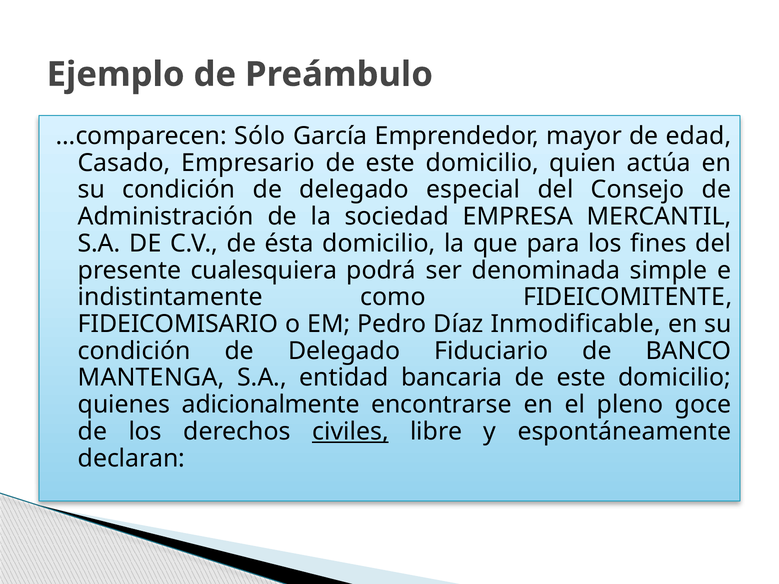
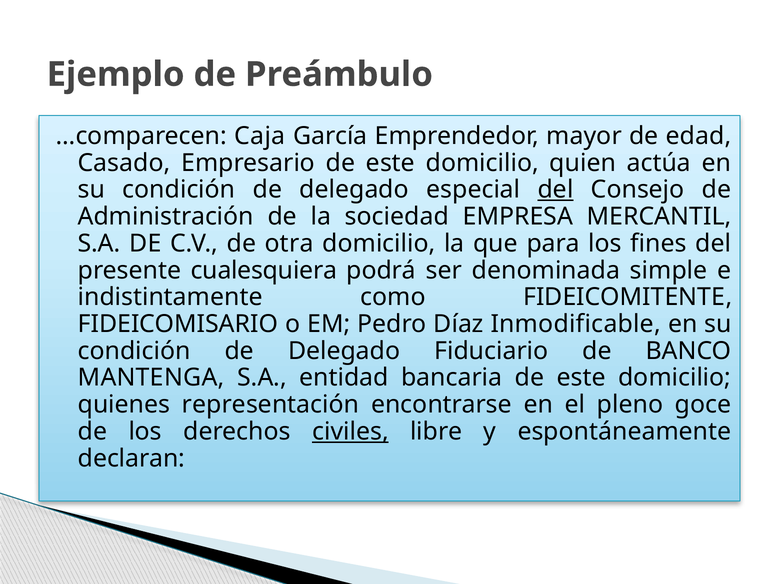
Sólo: Sólo -> Caja (260, 136)
del underline: none -> present (556, 190)
ésta: ésta -> otra (289, 244)
adicionalmente: adicionalmente -> representación (271, 405)
